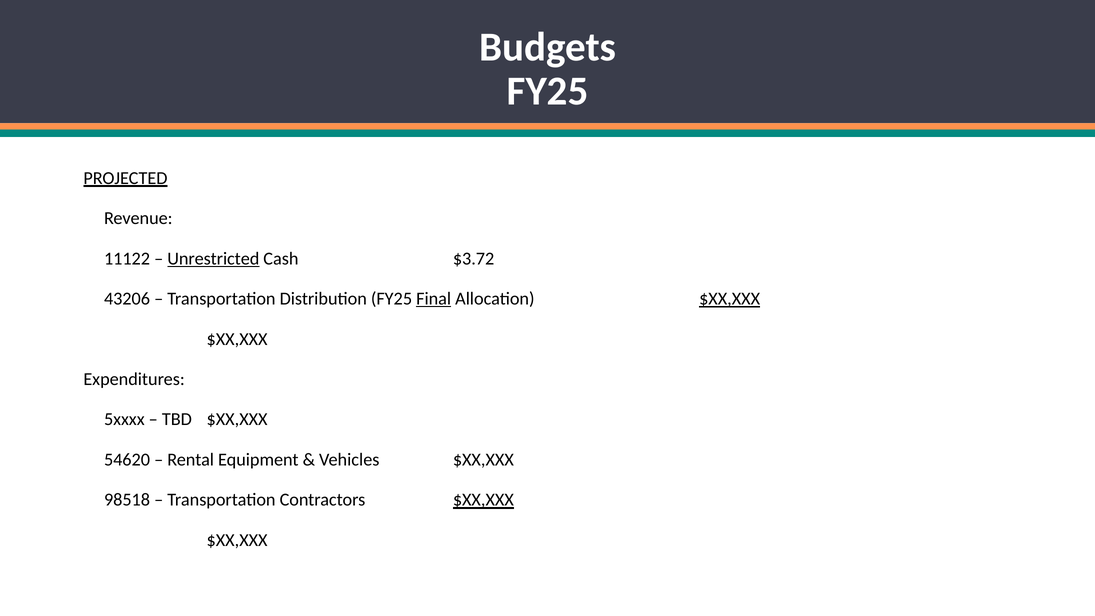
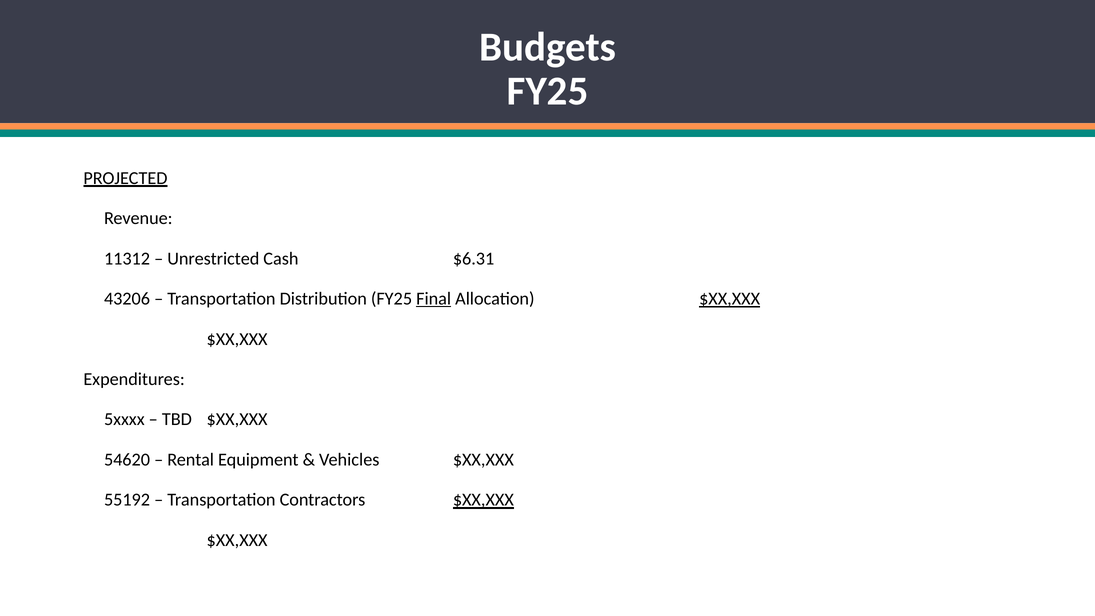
11122: 11122 -> 11312 (127, 259)
Unrestricted underline: present -> none (213, 259)
$3.72: $3.72 -> $6.31 (474, 259)
98518: 98518 -> 55192 (127, 500)
